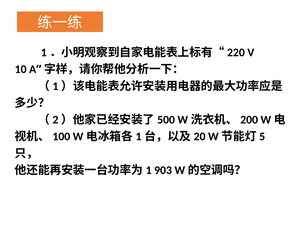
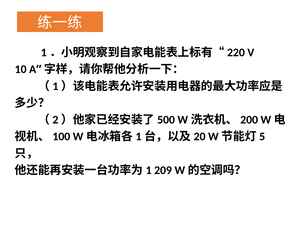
903: 903 -> 209 (163, 170)
